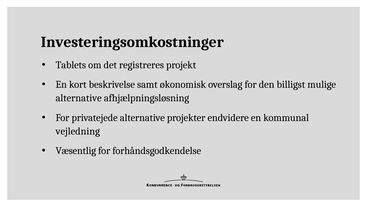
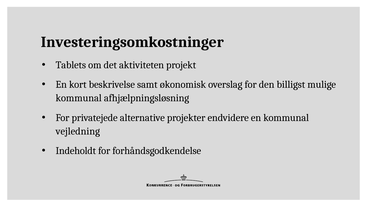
registreres: registreres -> aktiviteten (142, 65)
alternative: alternative -> kommunal (79, 98)
Væsentlig: Væsentlig -> Indeholdt (76, 150)
